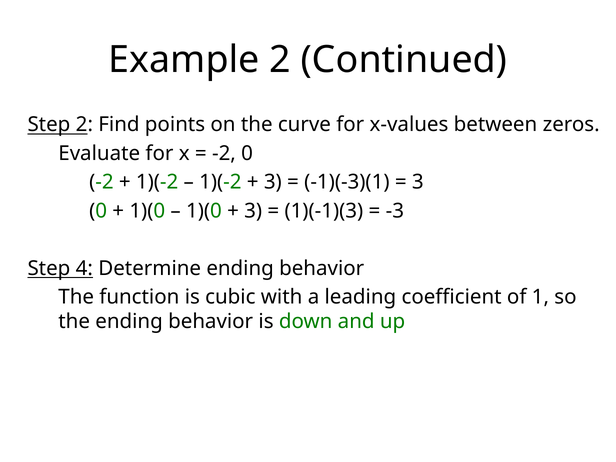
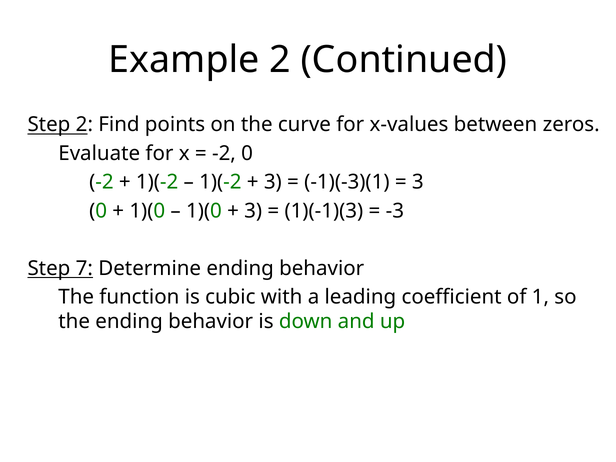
4: 4 -> 7 (84, 268)
